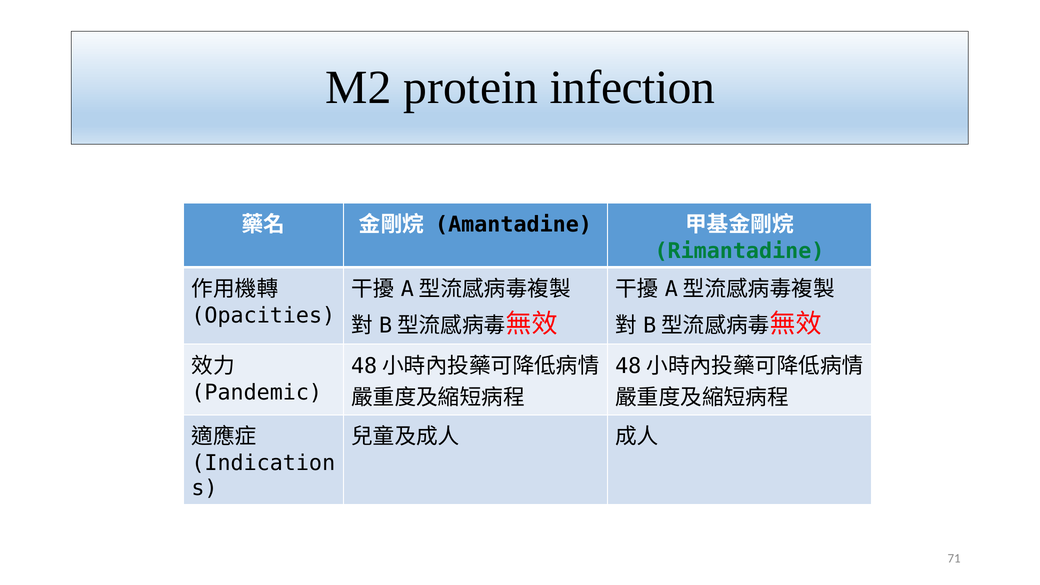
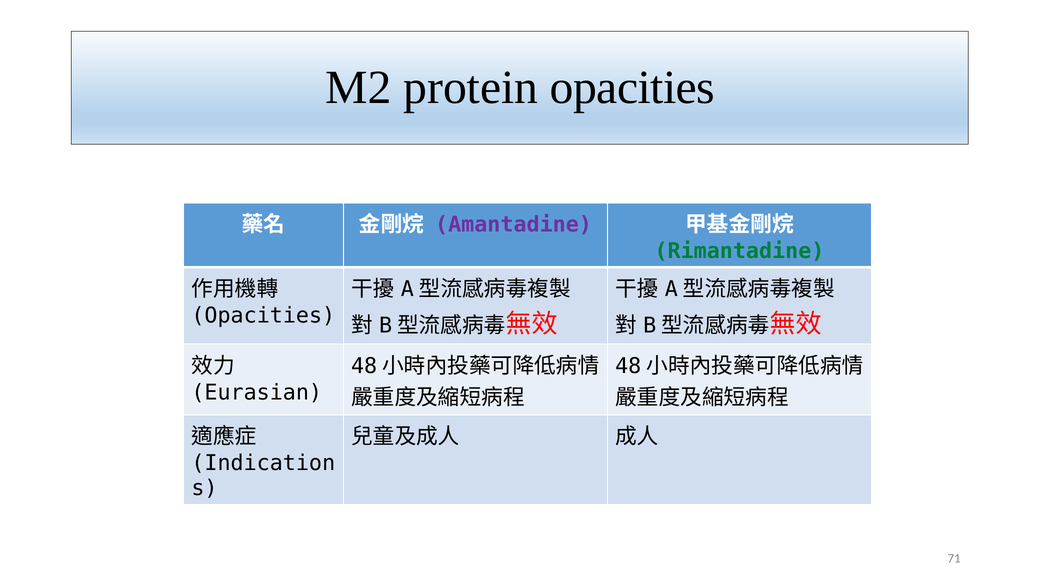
protein infection: infection -> opacities (632, 87)
Amantadine colour: black -> purple (513, 225)
Pandemic: Pandemic -> Eurasian (257, 392)
